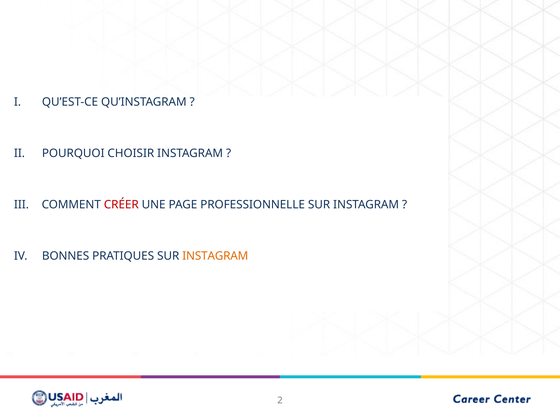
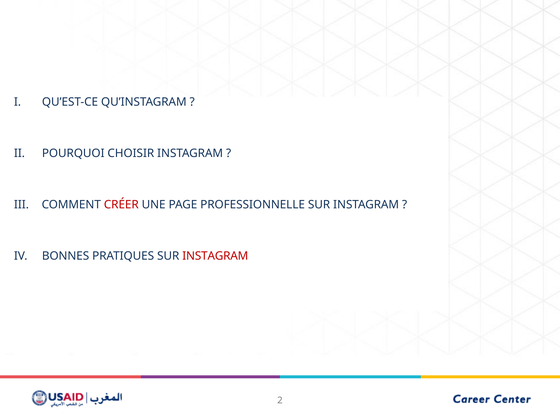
INSTAGRAM colour: orange -> red (215, 256)
